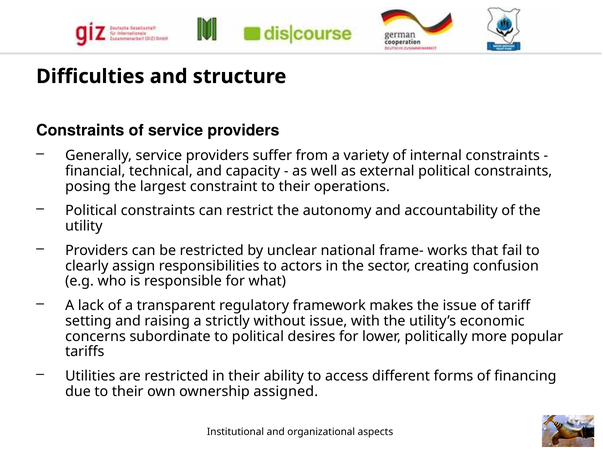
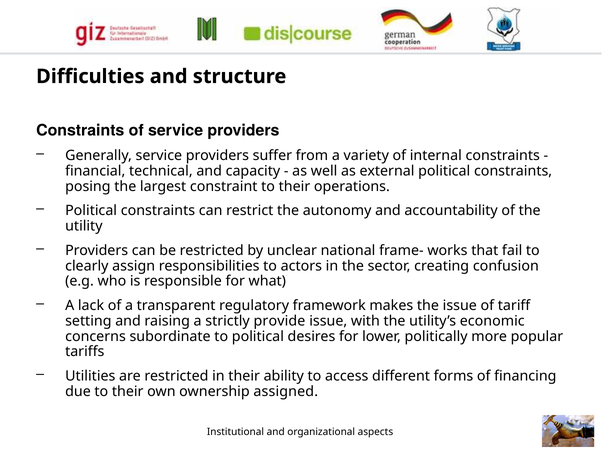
without: without -> provide (279, 321)
